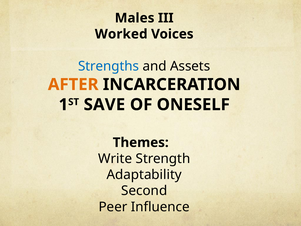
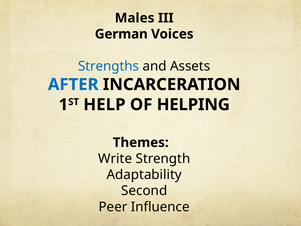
Worked: Worked -> German (121, 34)
AFTER colour: orange -> blue (73, 84)
SAVE: SAVE -> HELP (104, 105)
ONESELF: ONESELF -> HELPING (193, 105)
